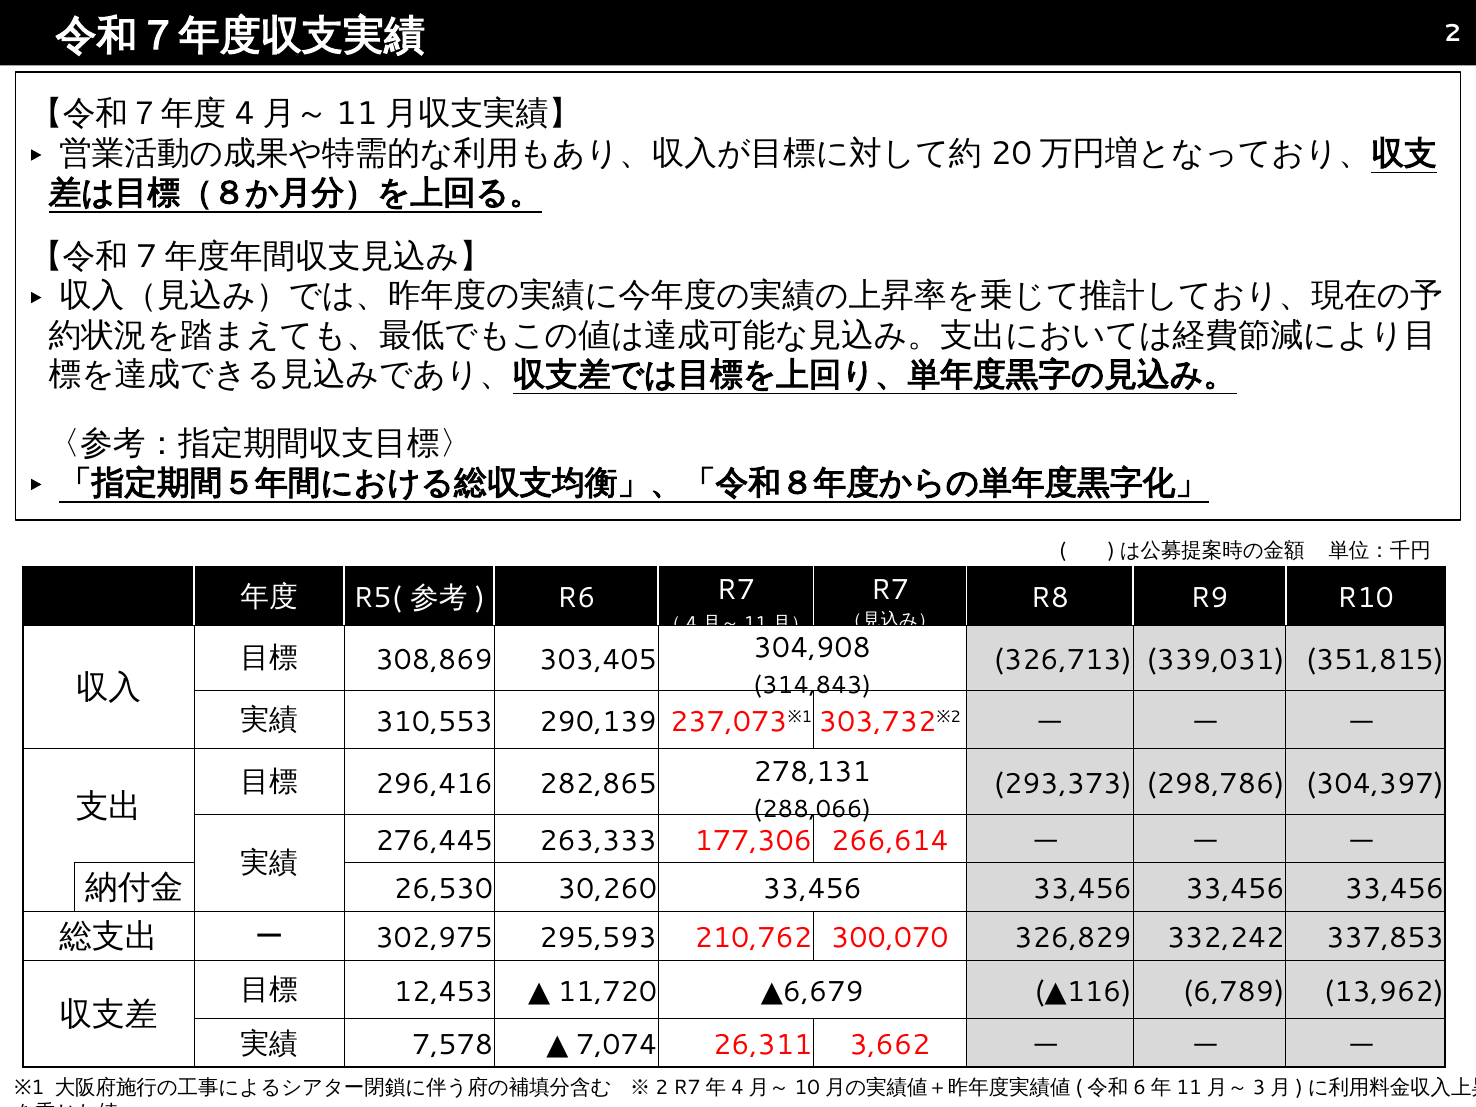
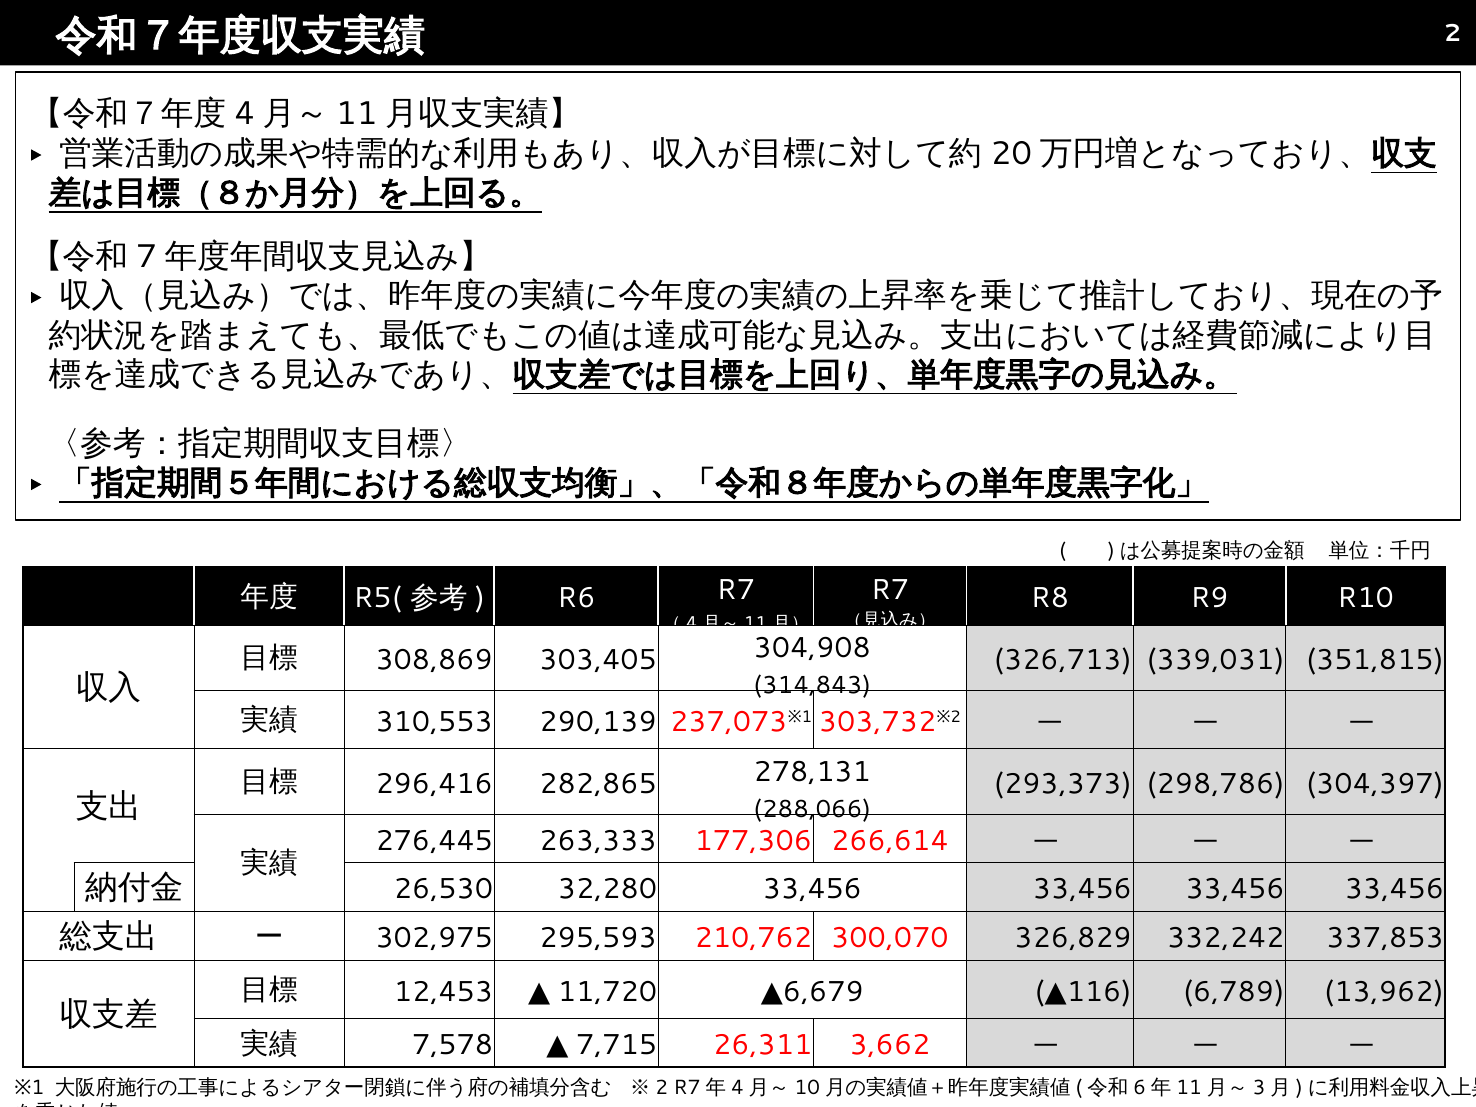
30,260: 30,260 -> 32,280 (608, 889)
7,074: 7,074 -> 7,715 (617, 1045)
